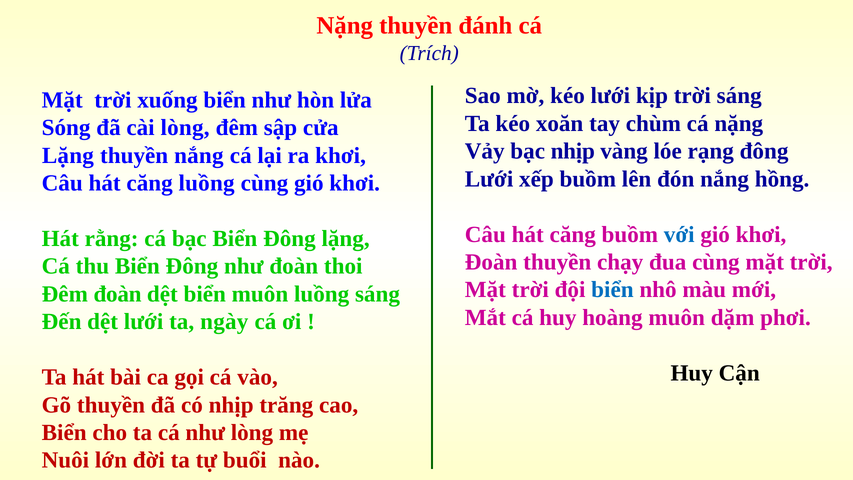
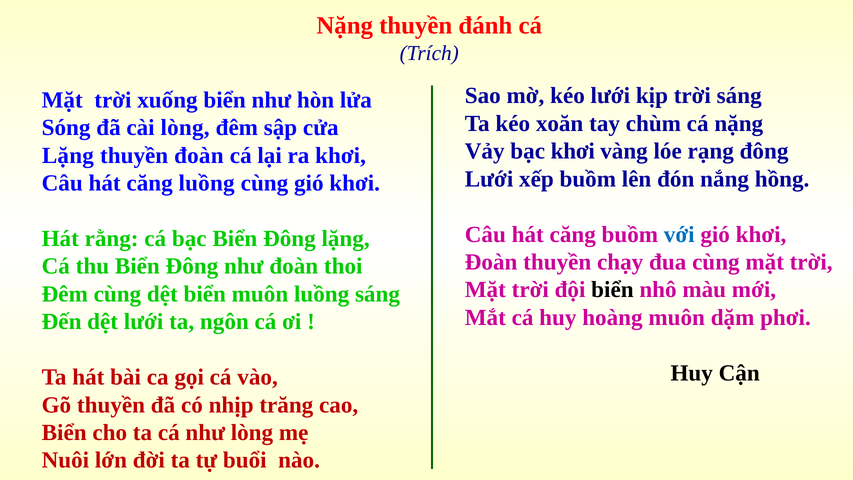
bạc nhịp: nhịp -> khơi (573, 151)
thuyền nắng: nắng -> đoàn (199, 155)
biển colour: blue -> black (612, 290)
Đêm đoàn: đoàn -> cùng (117, 294)
ngày: ngày -> ngôn (224, 322)
